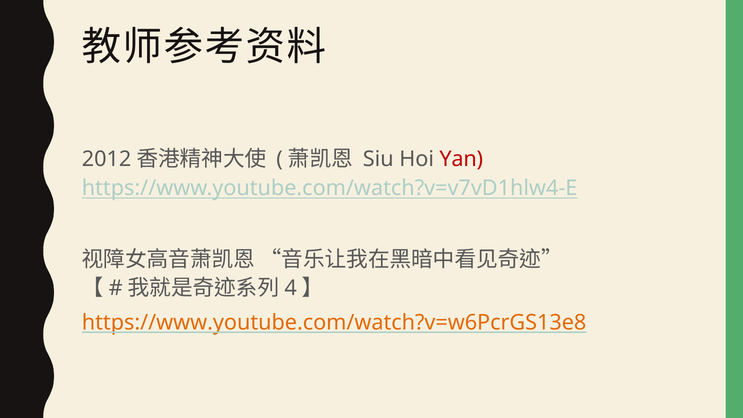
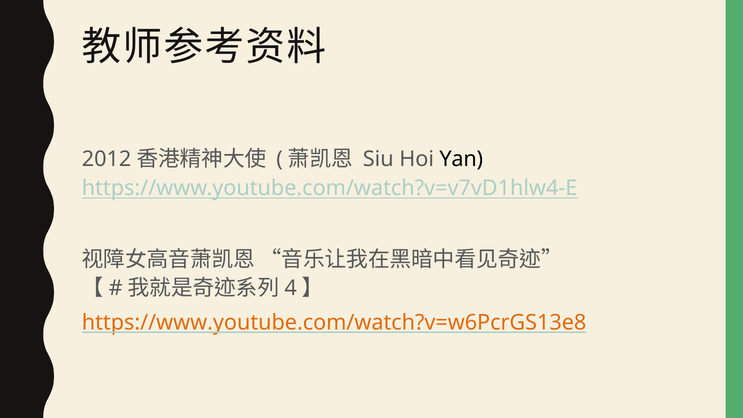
Yan colour: red -> black (461, 159)
